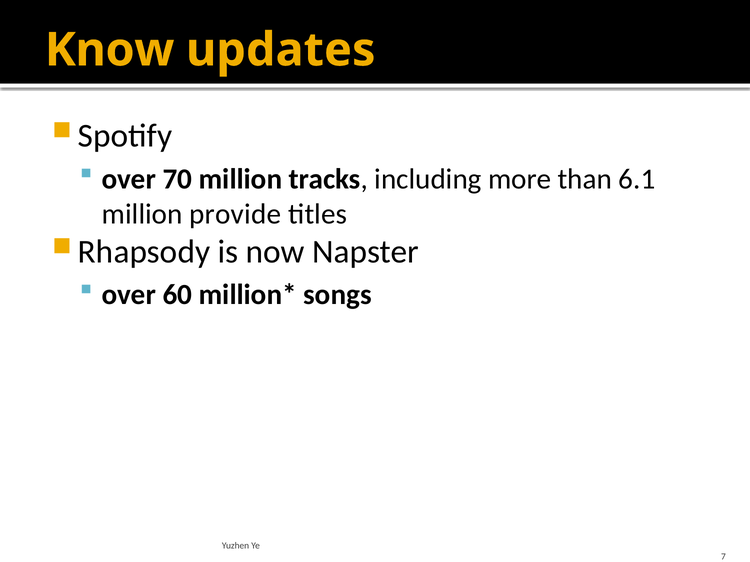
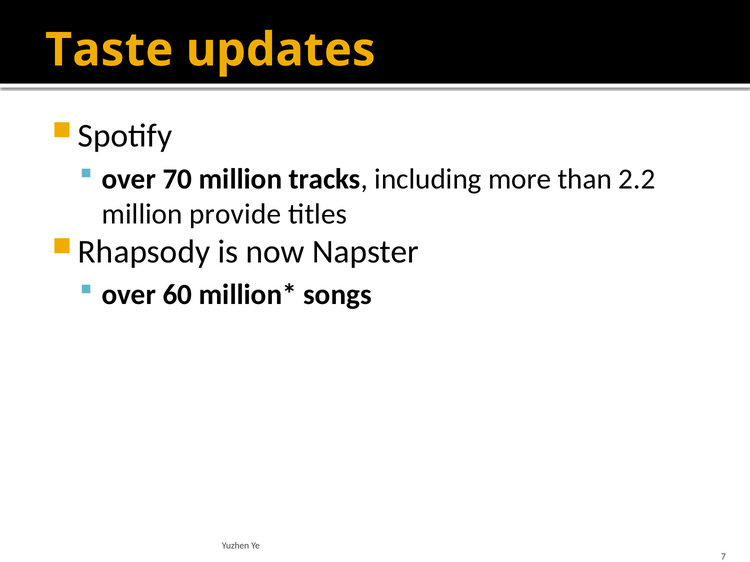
Know: Know -> Taste (109, 50)
6.1: 6.1 -> 2.2 (637, 179)
